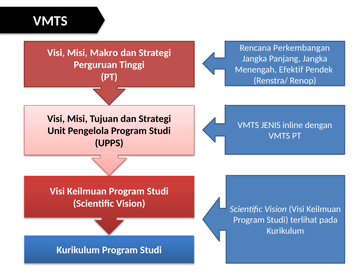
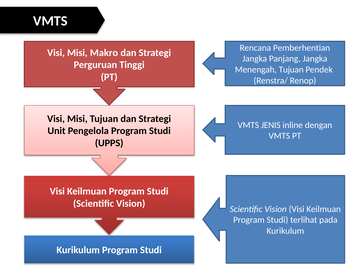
Perkembangan: Perkembangan -> Pemberhentian (302, 48)
Menengah Efektif: Efektif -> Tujuan (291, 70)
